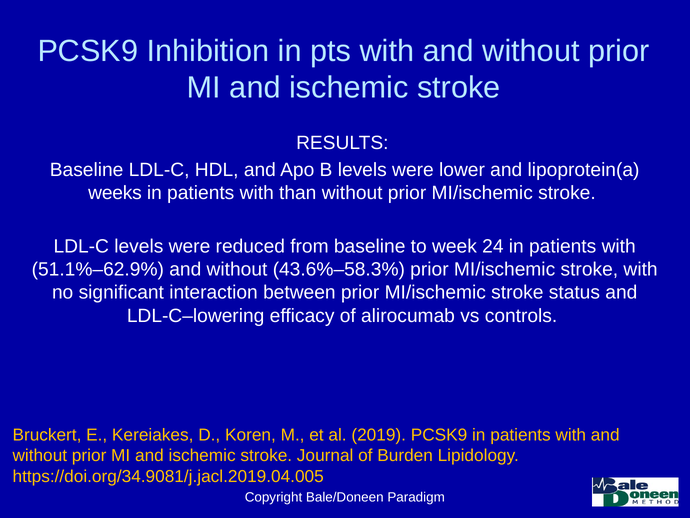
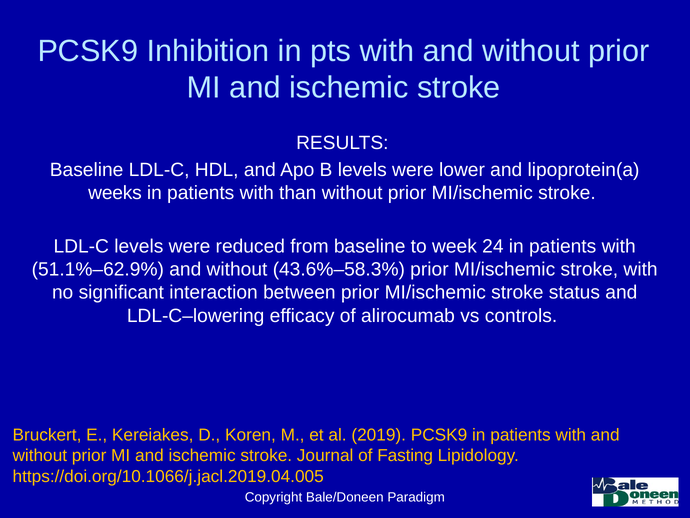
Burden: Burden -> Fasting (405, 455)
https://doi.org/34.9081/j.jacl.2019.04.005: https://doi.org/34.9081/j.jacl.2019.04.005 -> https://doi.org/10.1066/j.jacl.2019.04.005 (168, 476)
